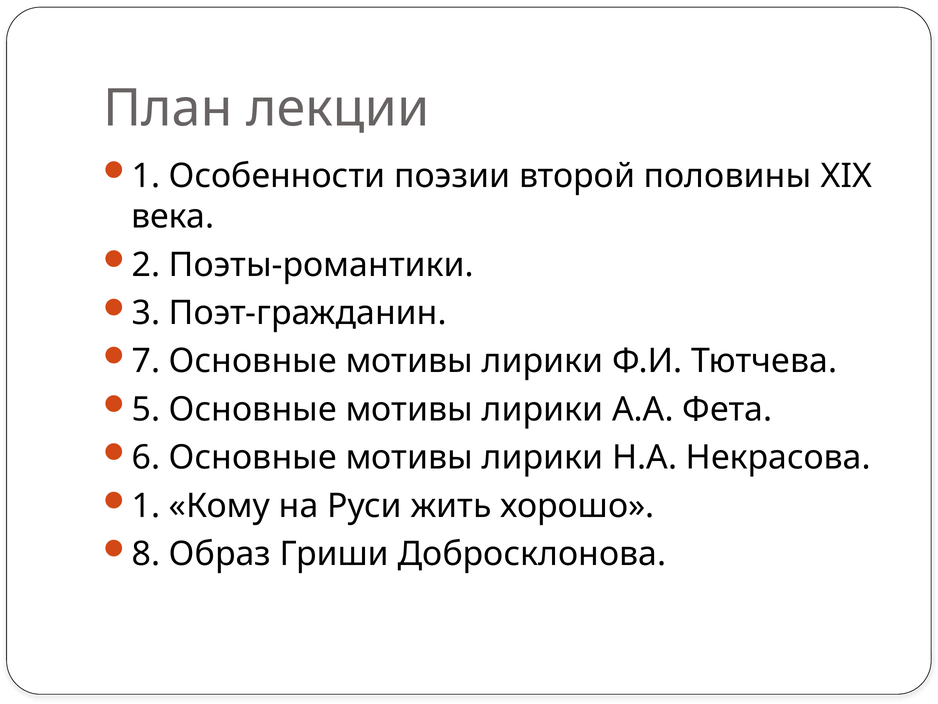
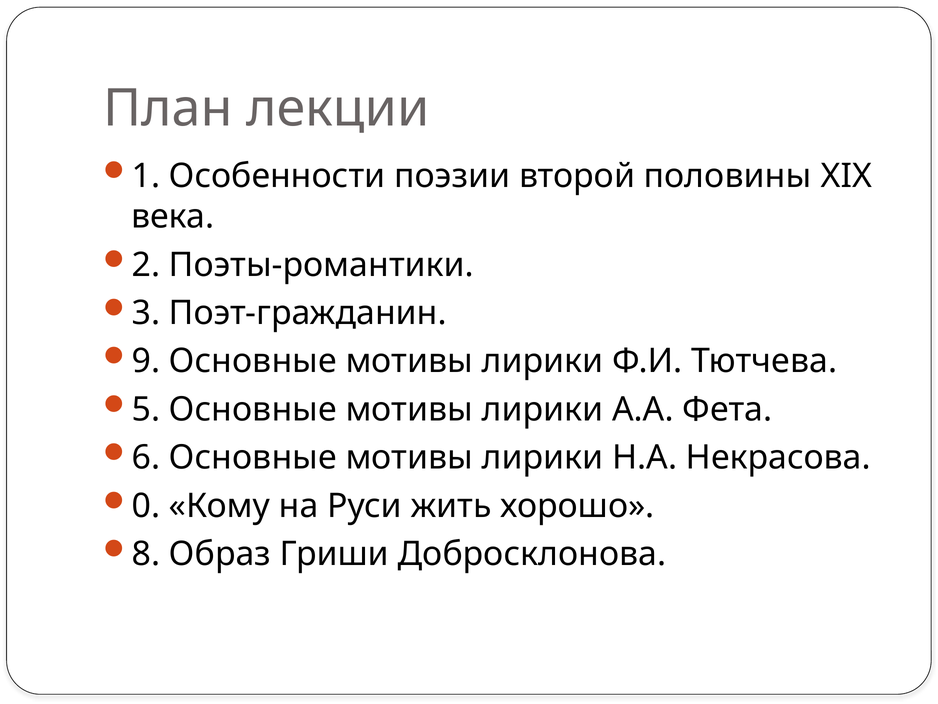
7: 7 -> 9 (146, 361)
1: 1 -> 0 (146, 506)
